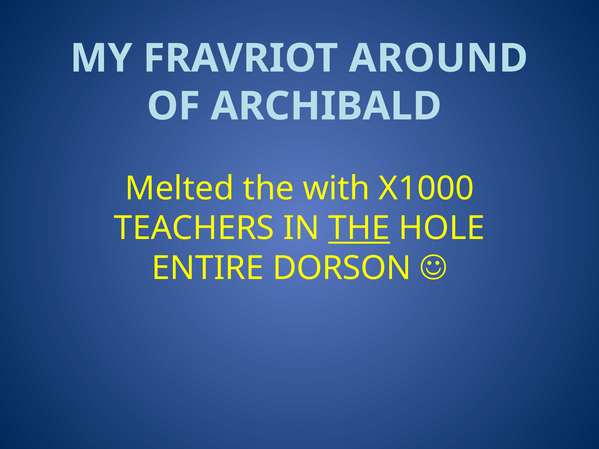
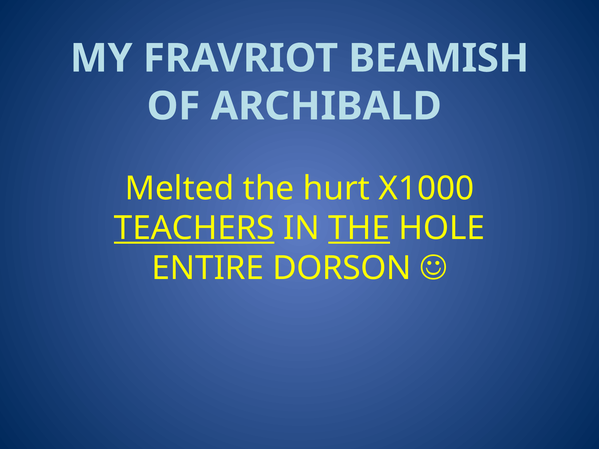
AROUND: AROUND -> BEAMISH (439, 58)
with: with -> hurt (336, 189)
TEACHERS underline: none -> present (194, 228)
